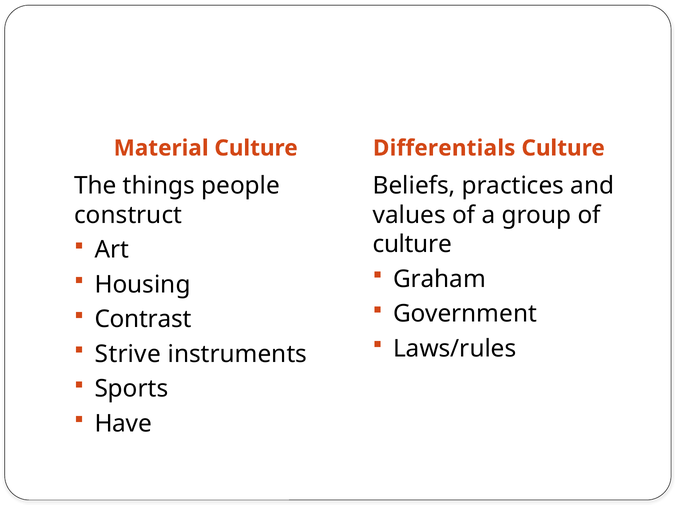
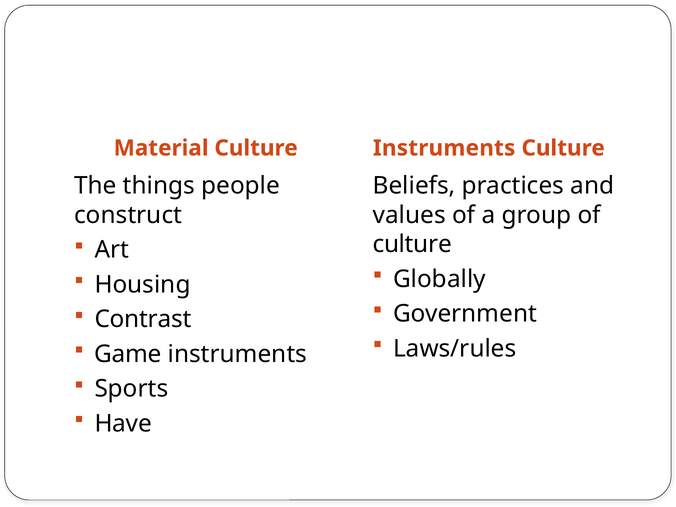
Culture Differentials: Differentials -> Instruments (444, 148)
Graham: Graham -> Globally (439, 279)
Strive: Strive -> Game (128, 354)
